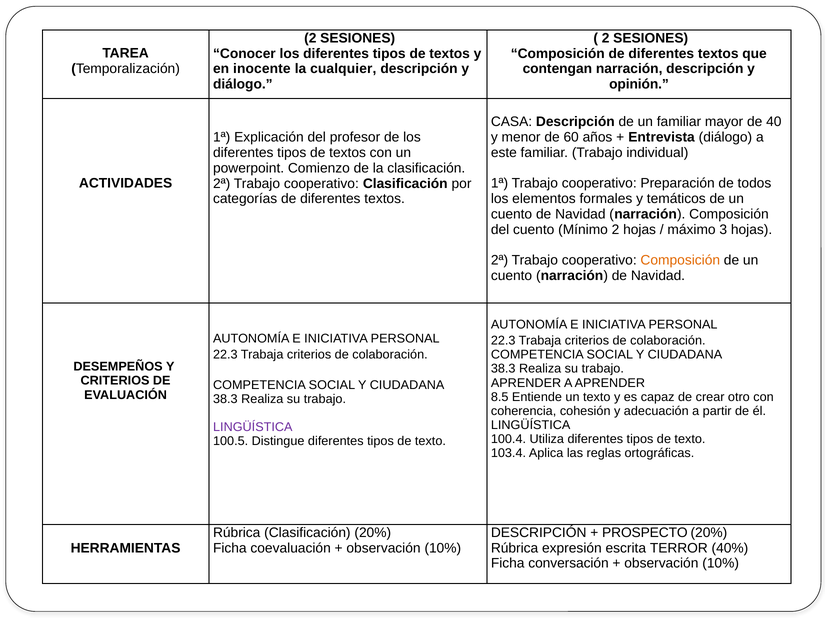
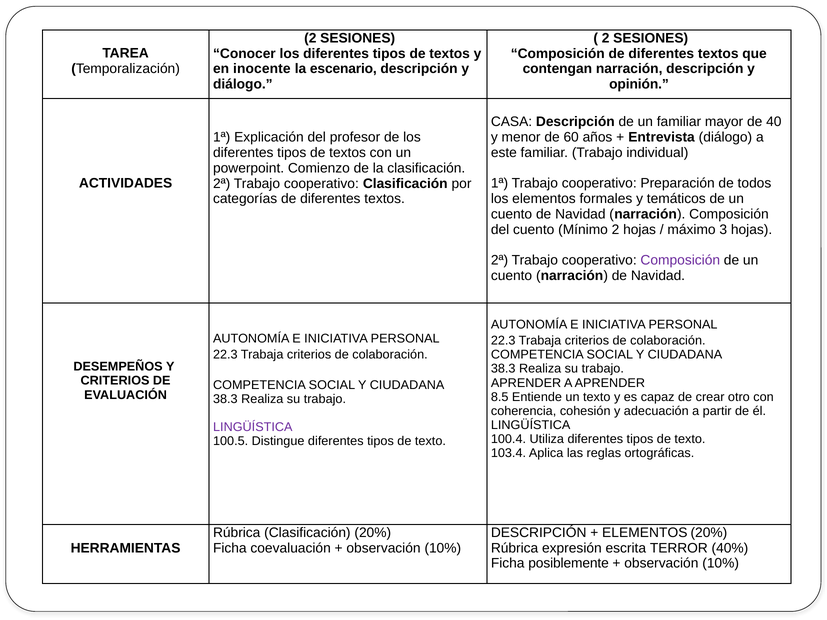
cualquier: cualquier -> escenario (343, 69)
Composición colour: orange -> purple (680, 260)
PROSPECTO: PROSPECTO -> ELEMENTOS (645, 533)
conversación: conversación -> posiblemente (569, 564)
